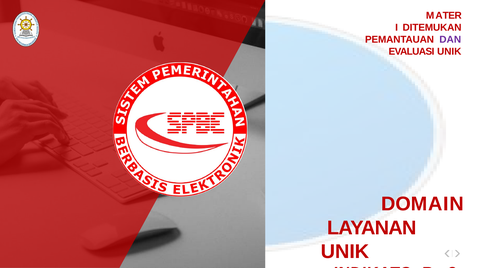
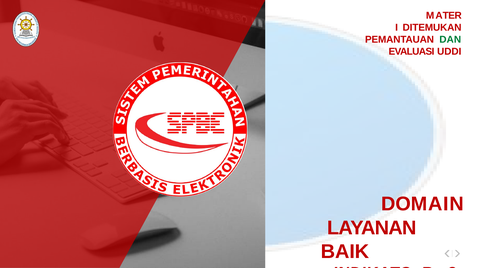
DAN colour: purple -> green (450, 40)
EVALUASI UNIK: UNIK -> UDDI (449, 52)
UNIK: UNIK -> BAIK (345, 252)
